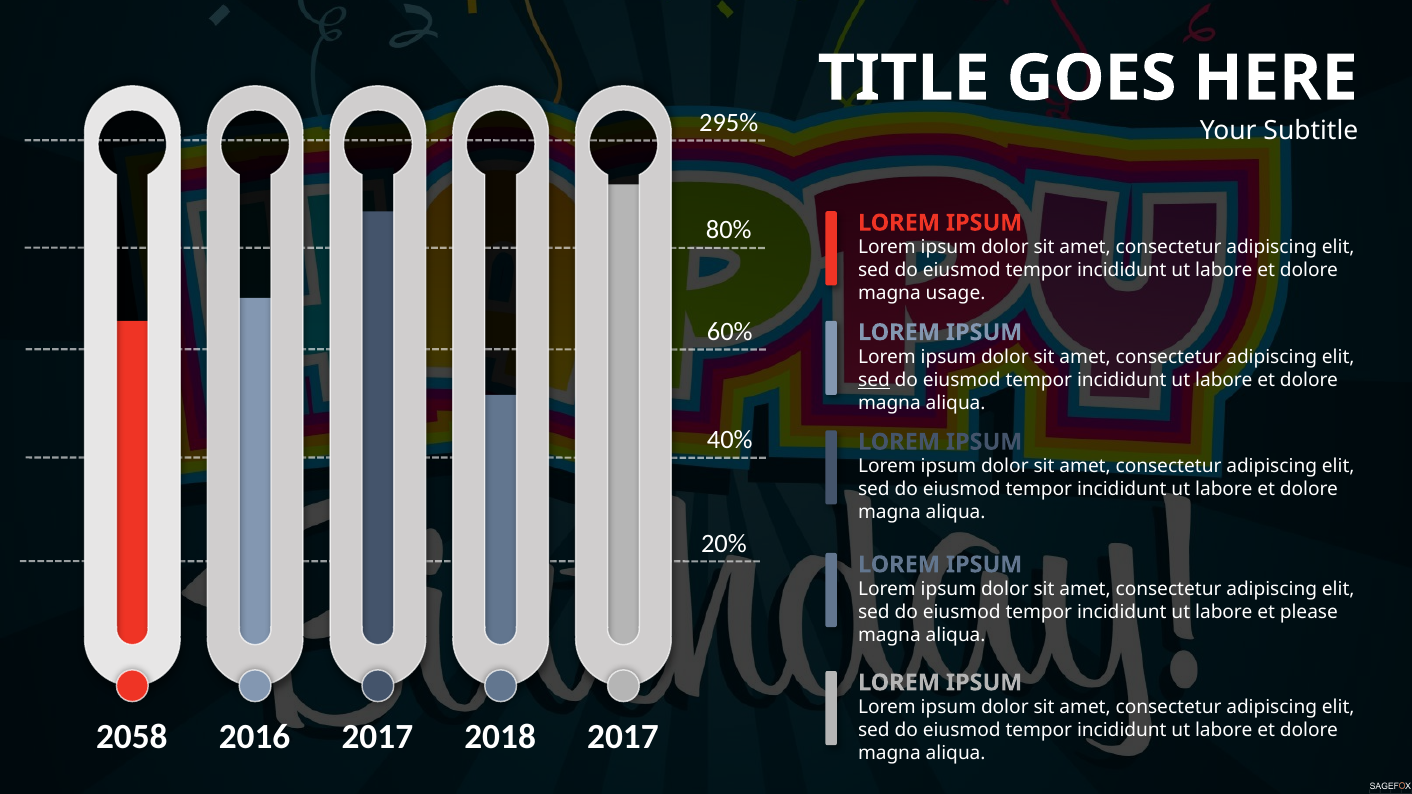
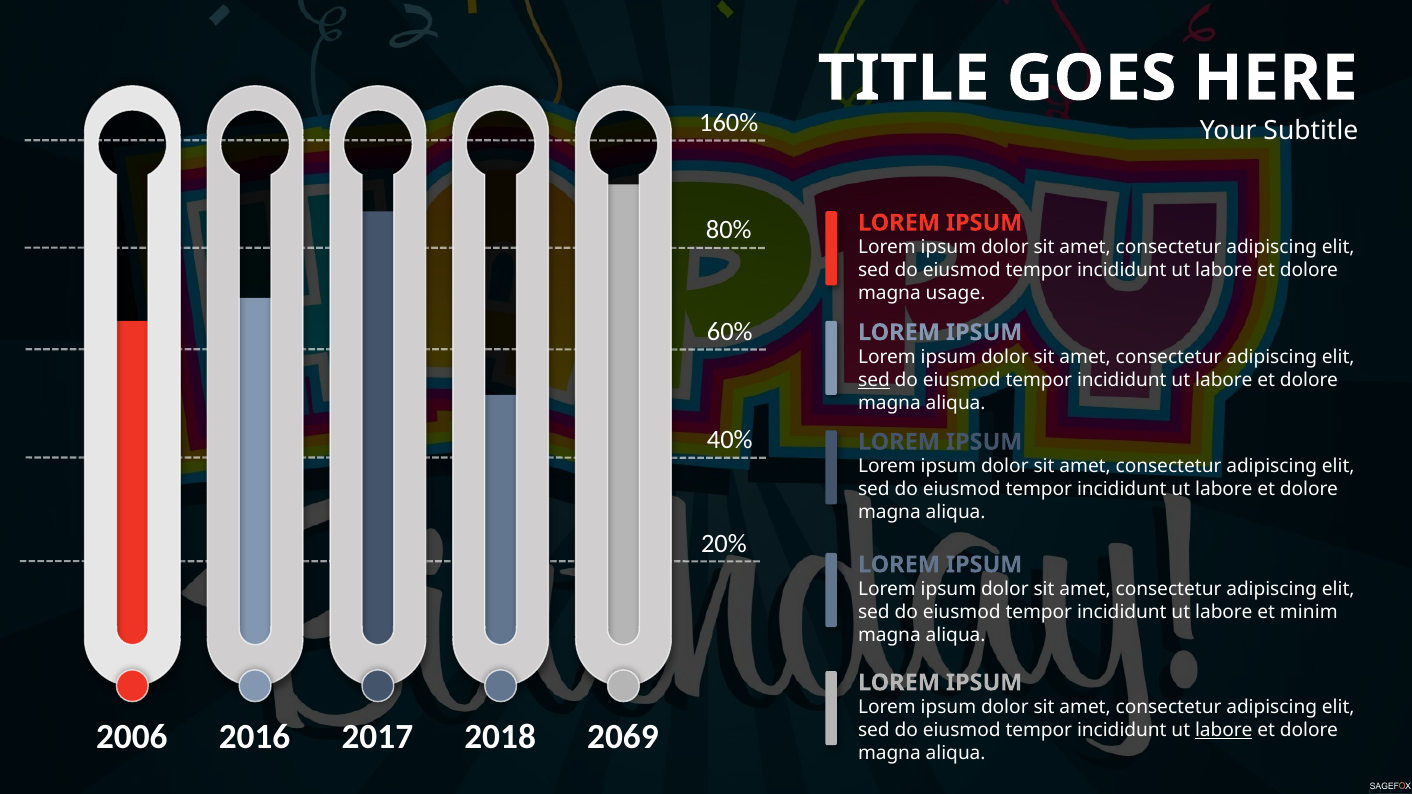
295%: 295% -> 160% (729, 123)
please: please -> minim (1309, 612)
2058: 2058 -> 2006 (132, 737)
2018 2017: 2017 -> 2069 (623, 737)
labore underline: none -> present (1224, 730)
